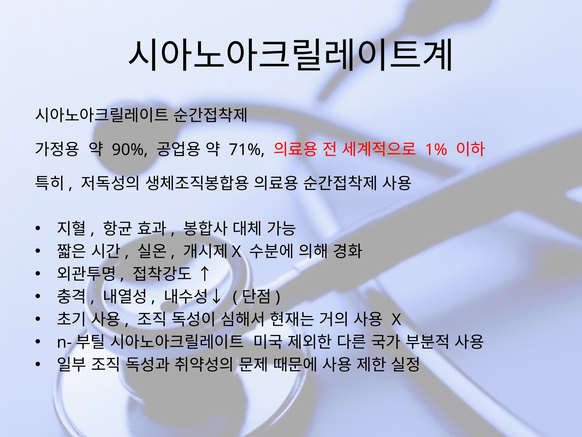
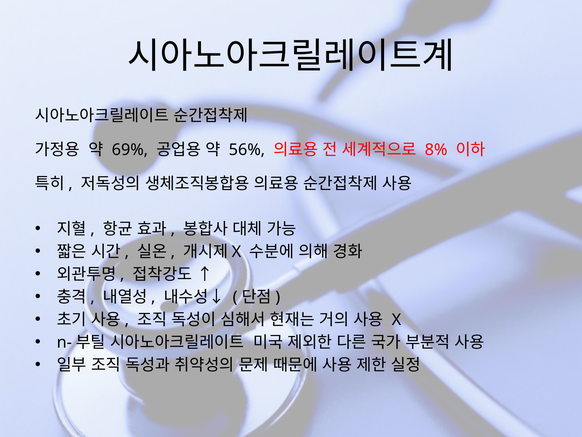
90%: 90% -> 69% (130, 150)
71%: 71% -> 56% (247, 150)
1%: 1% -> 8% (436, 150)
